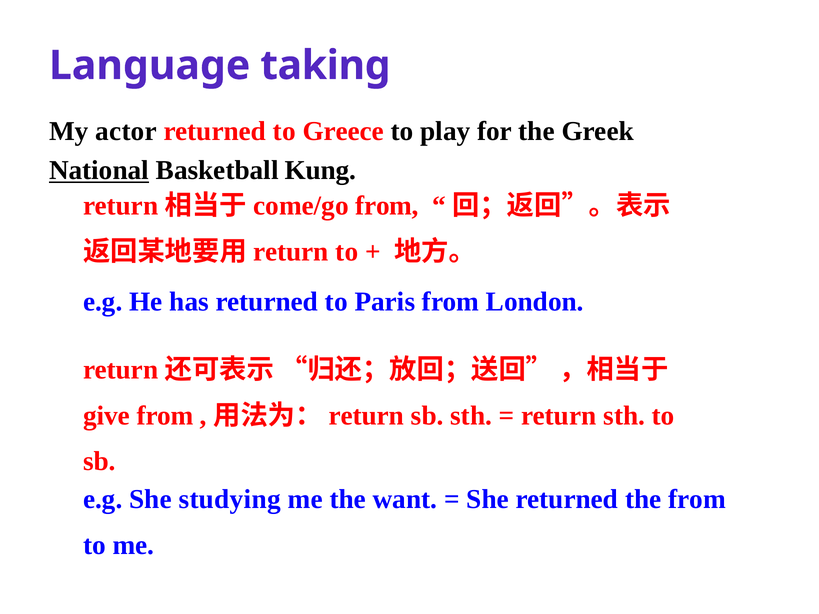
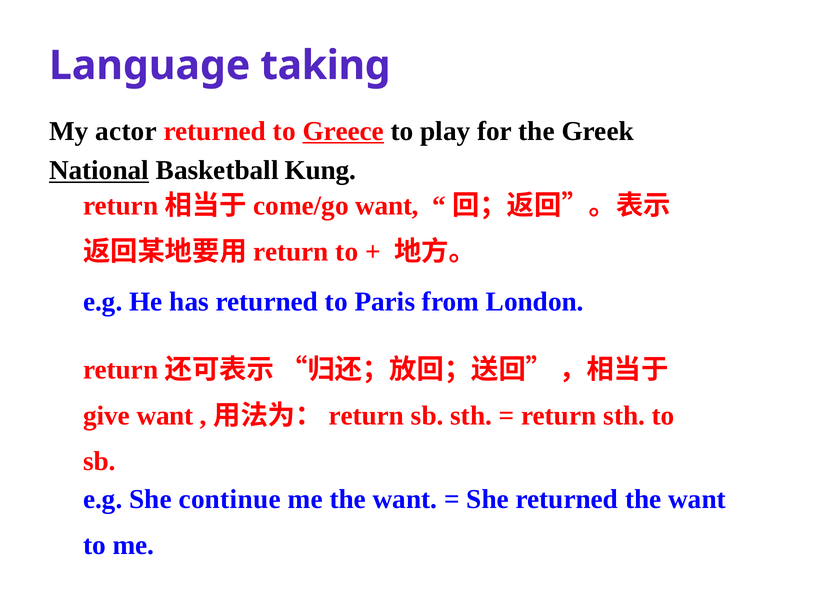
Greece underline: none -> present (343, 131)
from: from -> want (387, 206)
from: from -> want (165, 416)
studying: studying -> continue (230, 499)
returned the from: from -> want (697, 499)
